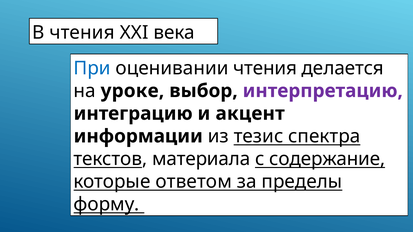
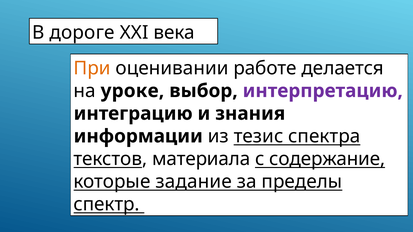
В чтения: чтения -> дороге (82, 33)
При colour: blue -> orange (92, 68)
оценивании чтения: чтения -> работе (265, 68)
акцент: акцент -> знания (250, 114)
ответом: ответом -> задание (194, 182)
форму: форму -> спектр (107, 204)
